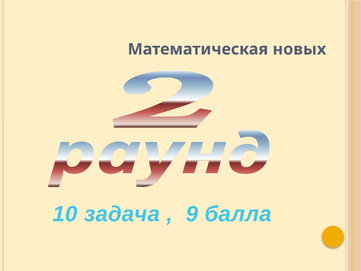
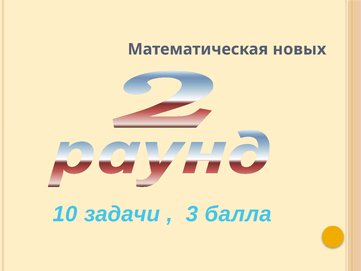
задача: задача -> задачи (122, 214)
9: 9 -> 3 (192, 214)
